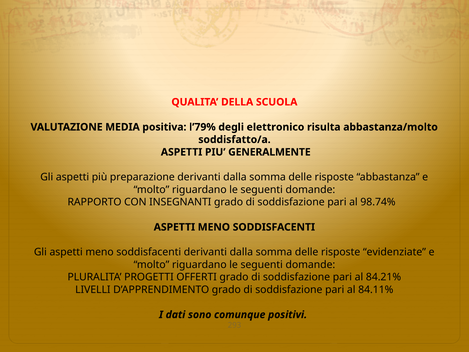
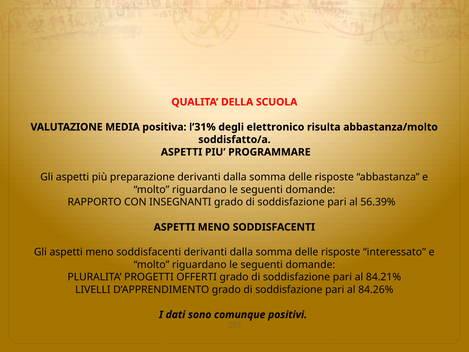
l’79%: l’79% -> l’31% (202, 127)
GENERALMENTE: GENERALMENTE -> PROGRAMMARE (269, 152)
98.74%: 98.74% -> 56.39% (378, 202)
evidenziate: evidenziate -> interessato (394, 252)
84.11%: 84.11% -> 84.26% (376, 289)
